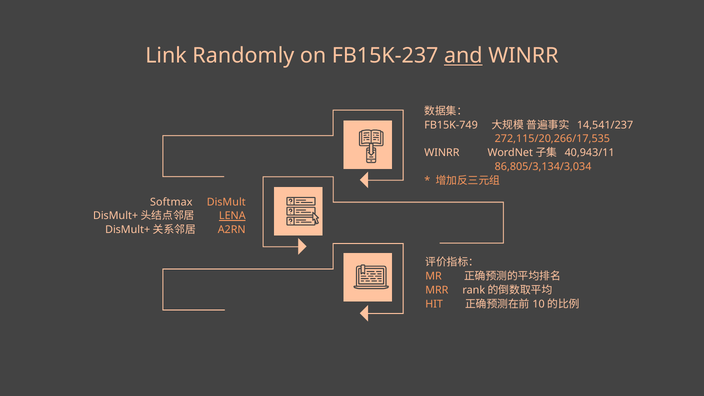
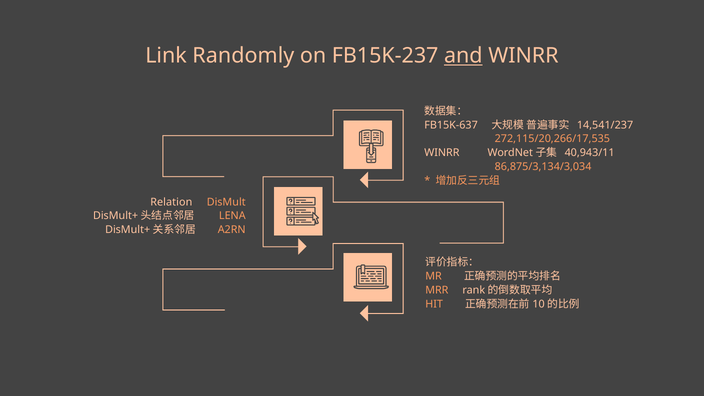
FB15K-749: FB15K-749 -> FB15K-637 (451, 125)
86,805/3,134/3,034: 86,805/3,134/3,034 -> 86,875/3,134/3,034 (543, 167)
Softmax: Softmax -> Relation (171, 202)
LENA underline: present -> none (232, 216)
